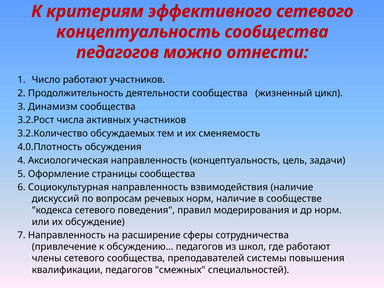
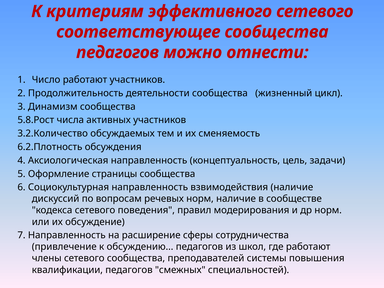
концептуальность: концептуальность -> соответствующее (138, 32)
3.2.Рост: 3.2.Рост -> 5.8.Рост (36, 120)
4.0.Плотность: 4.0.Плотность -> 6.2.Плотность (50, 147)
